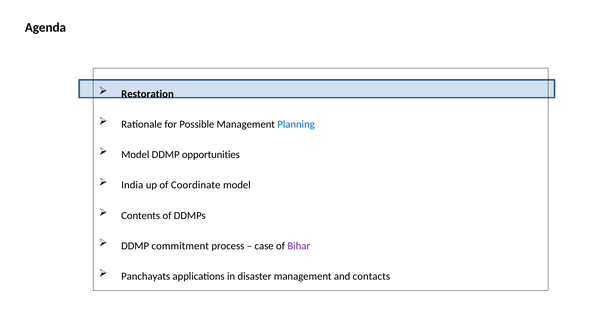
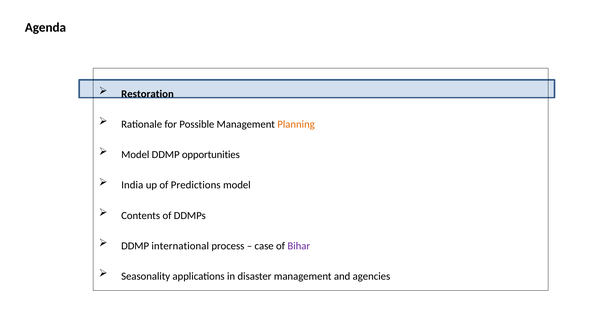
Planning colour: blue -> orange (296, 124)
Coordinate: Coordinate -> Predictions (196, 185)
commitment: commitment -> international (180, 246)
Panchayats: Panchayats -> Seasonality (146, 276)
contacts: contacts -> agencies (371, 276)
